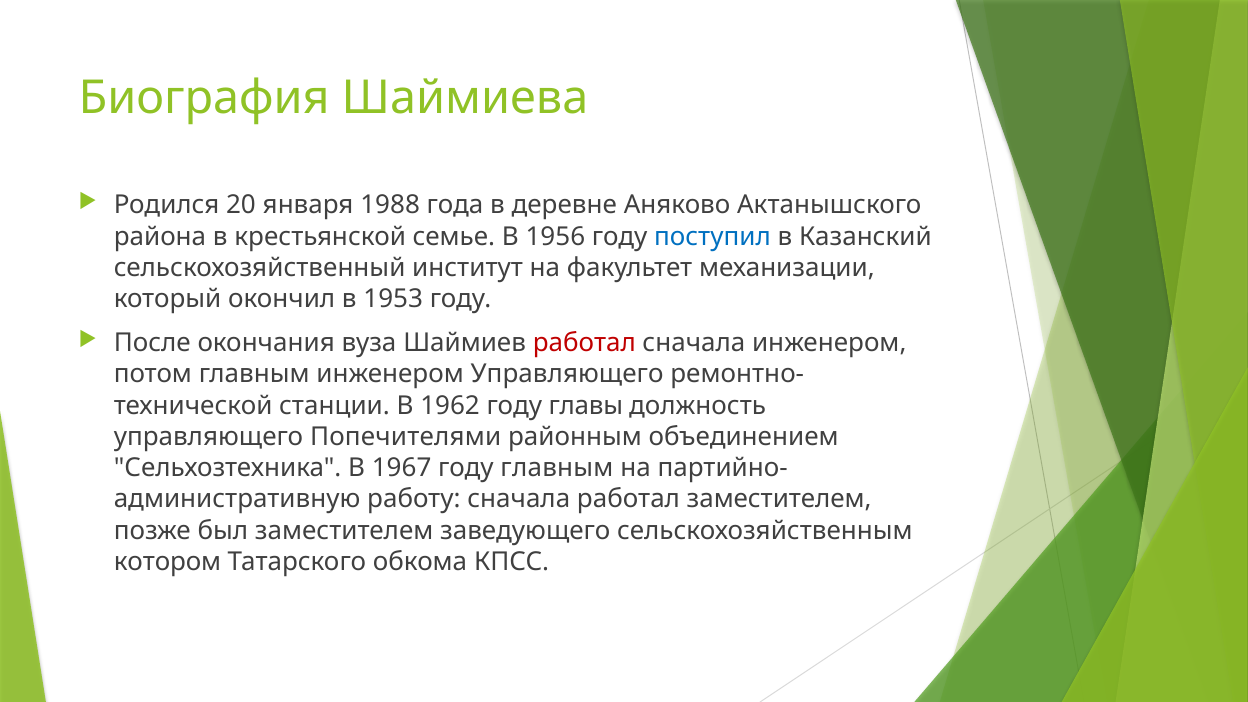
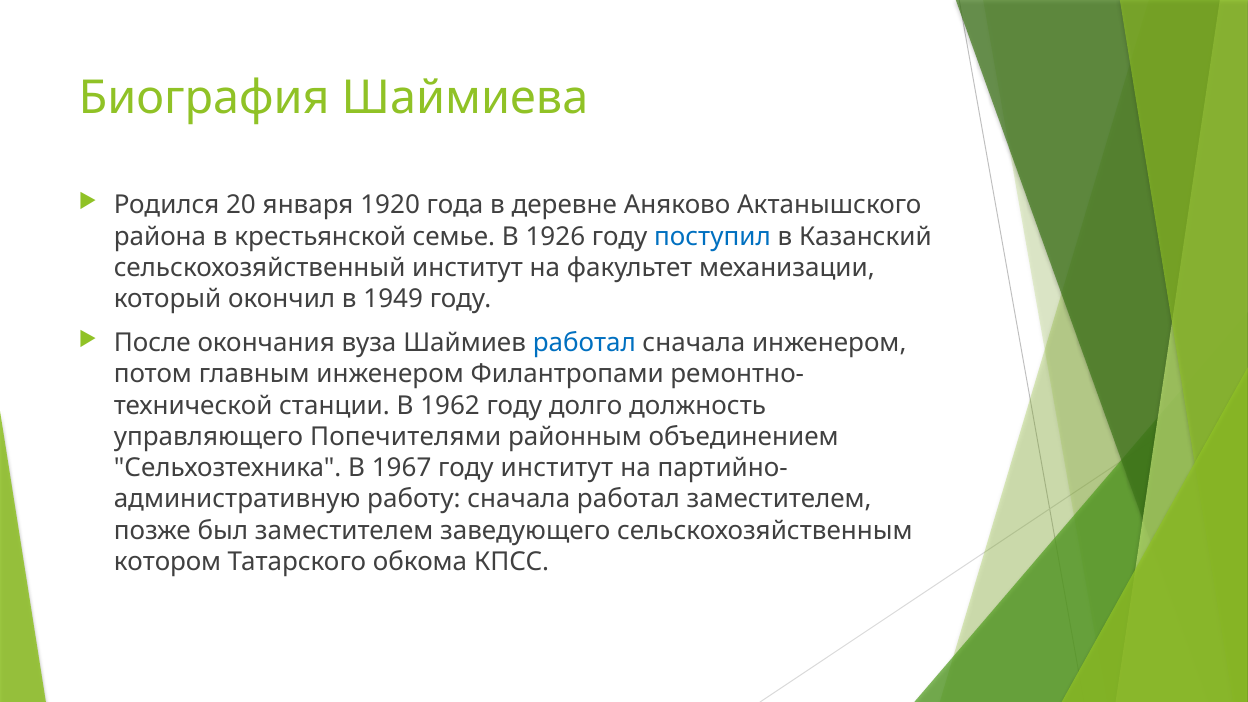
1988: 1988 -> 1920 (390, 205)
1956: 1956 -> 1926 (555, 237)
1953: 1953 -> 1949 (393, 299)
работал colour: red -> blue (584, 343)
инженером Управляющего: Управляющего -> Филантропами (567, 374)
главы: главы -> долго (586, 406)
году главным: главным -> институт (557, 468)
